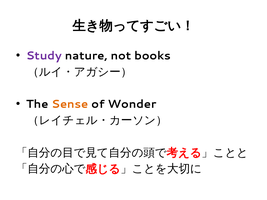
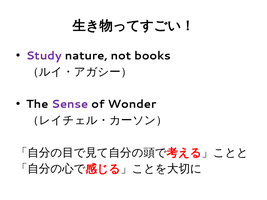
Sense colour: orange -> purple (70, 104)
